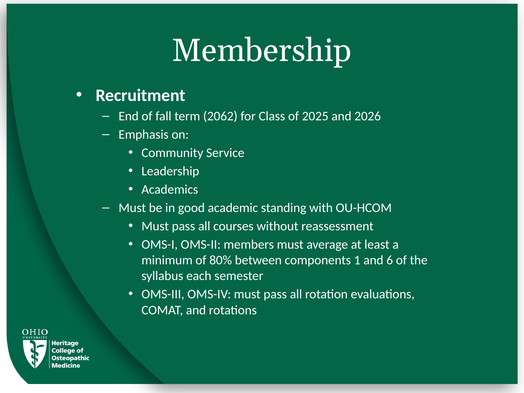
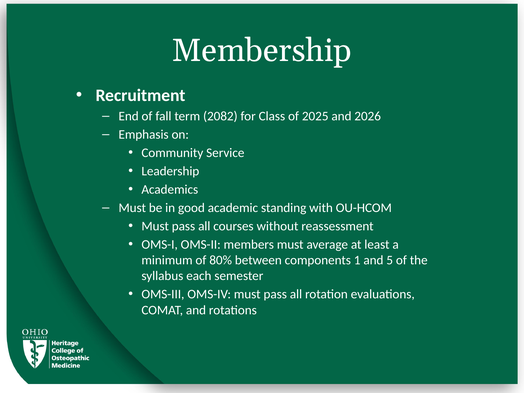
2062: 2062 -> 2082 (220, 116)
6: 6 -> 5 (390, 260)
